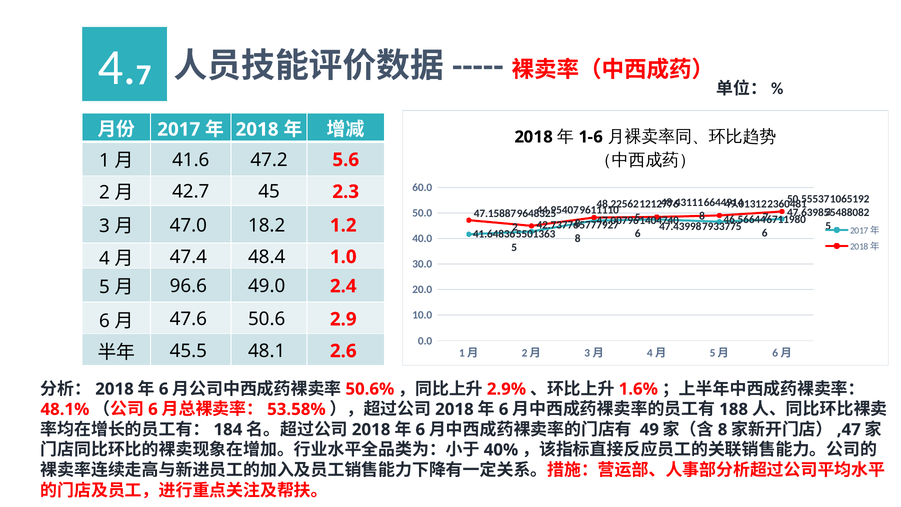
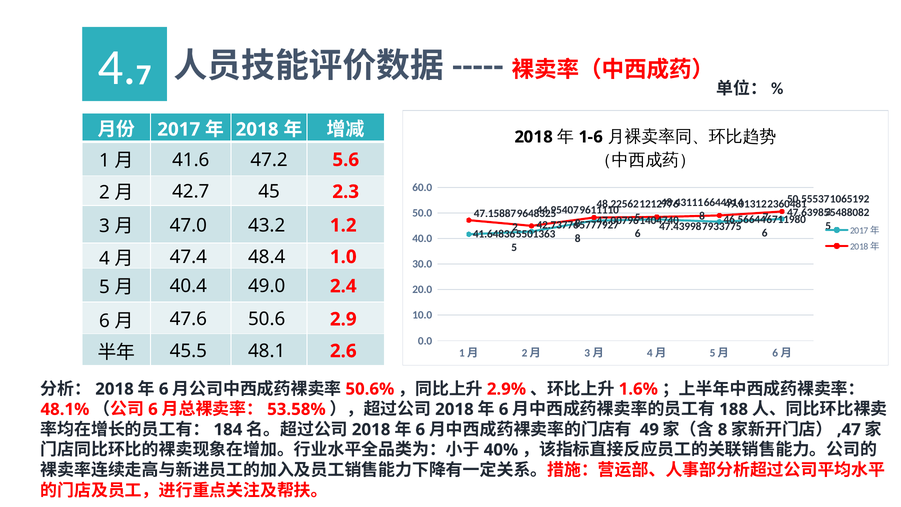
18.2: 18.2 -> 43.2 (267, 225)
96.6: 96.6 -> 40.4 (188, 286)
